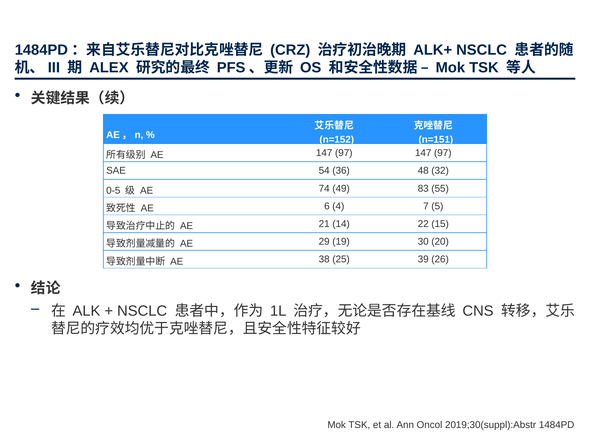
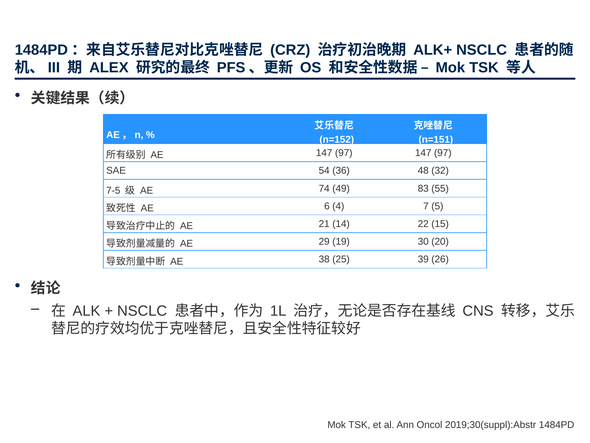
0-5: 0-5 -> 7-5 (113, 190)
